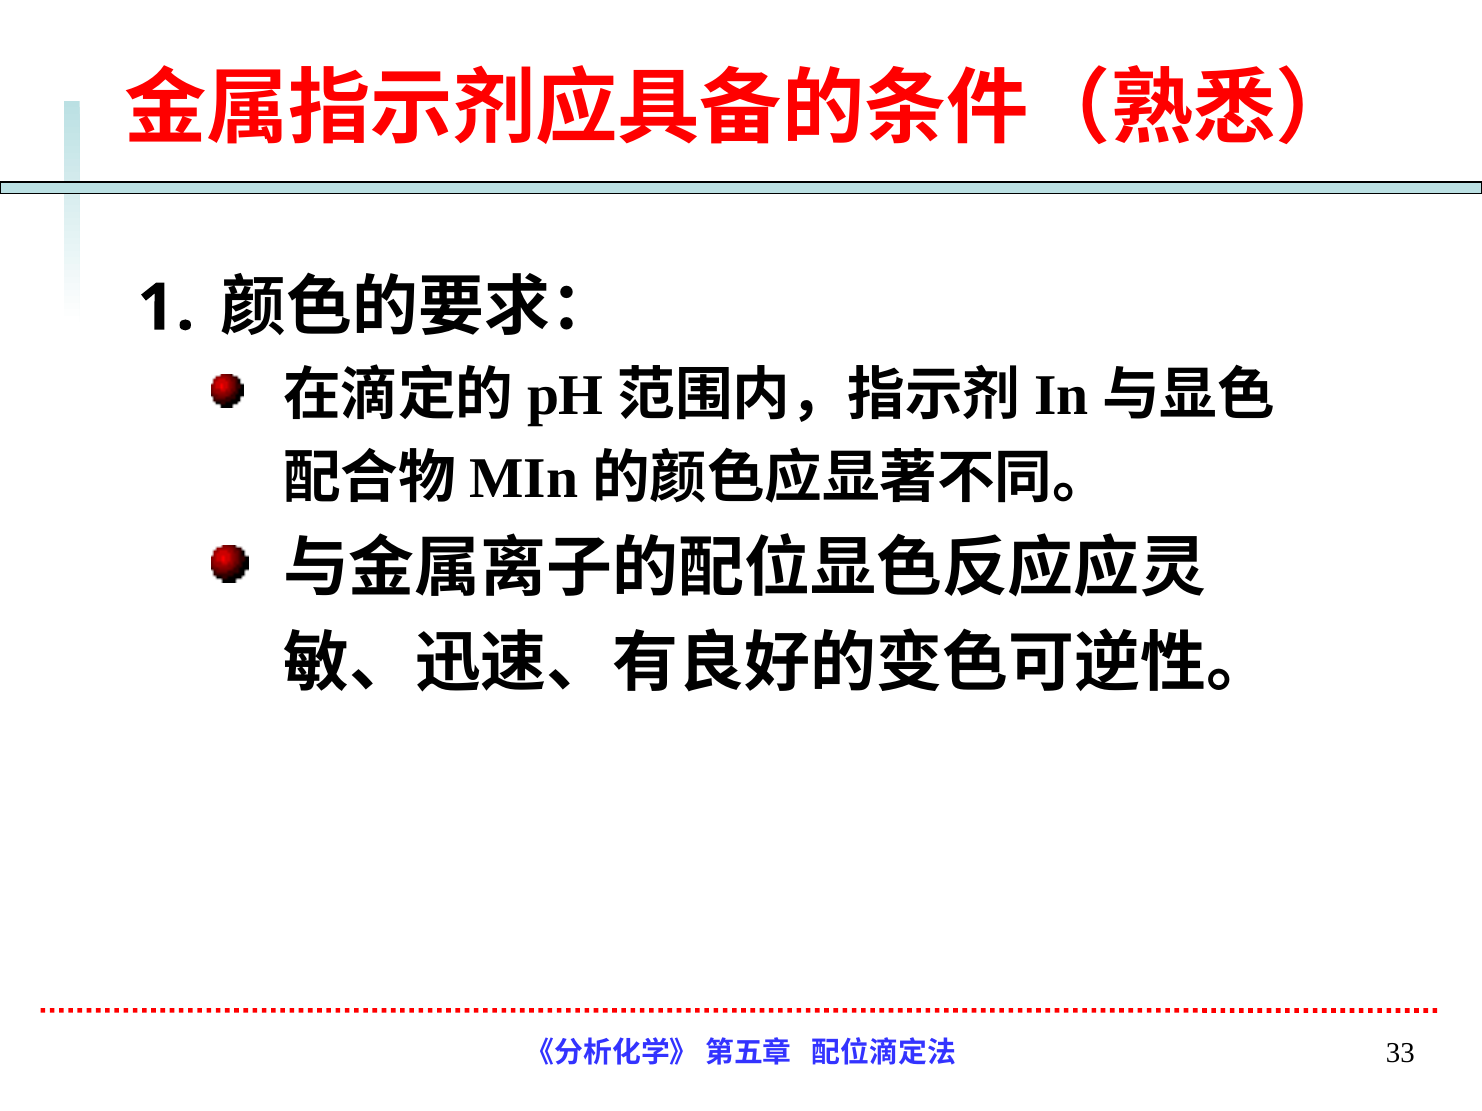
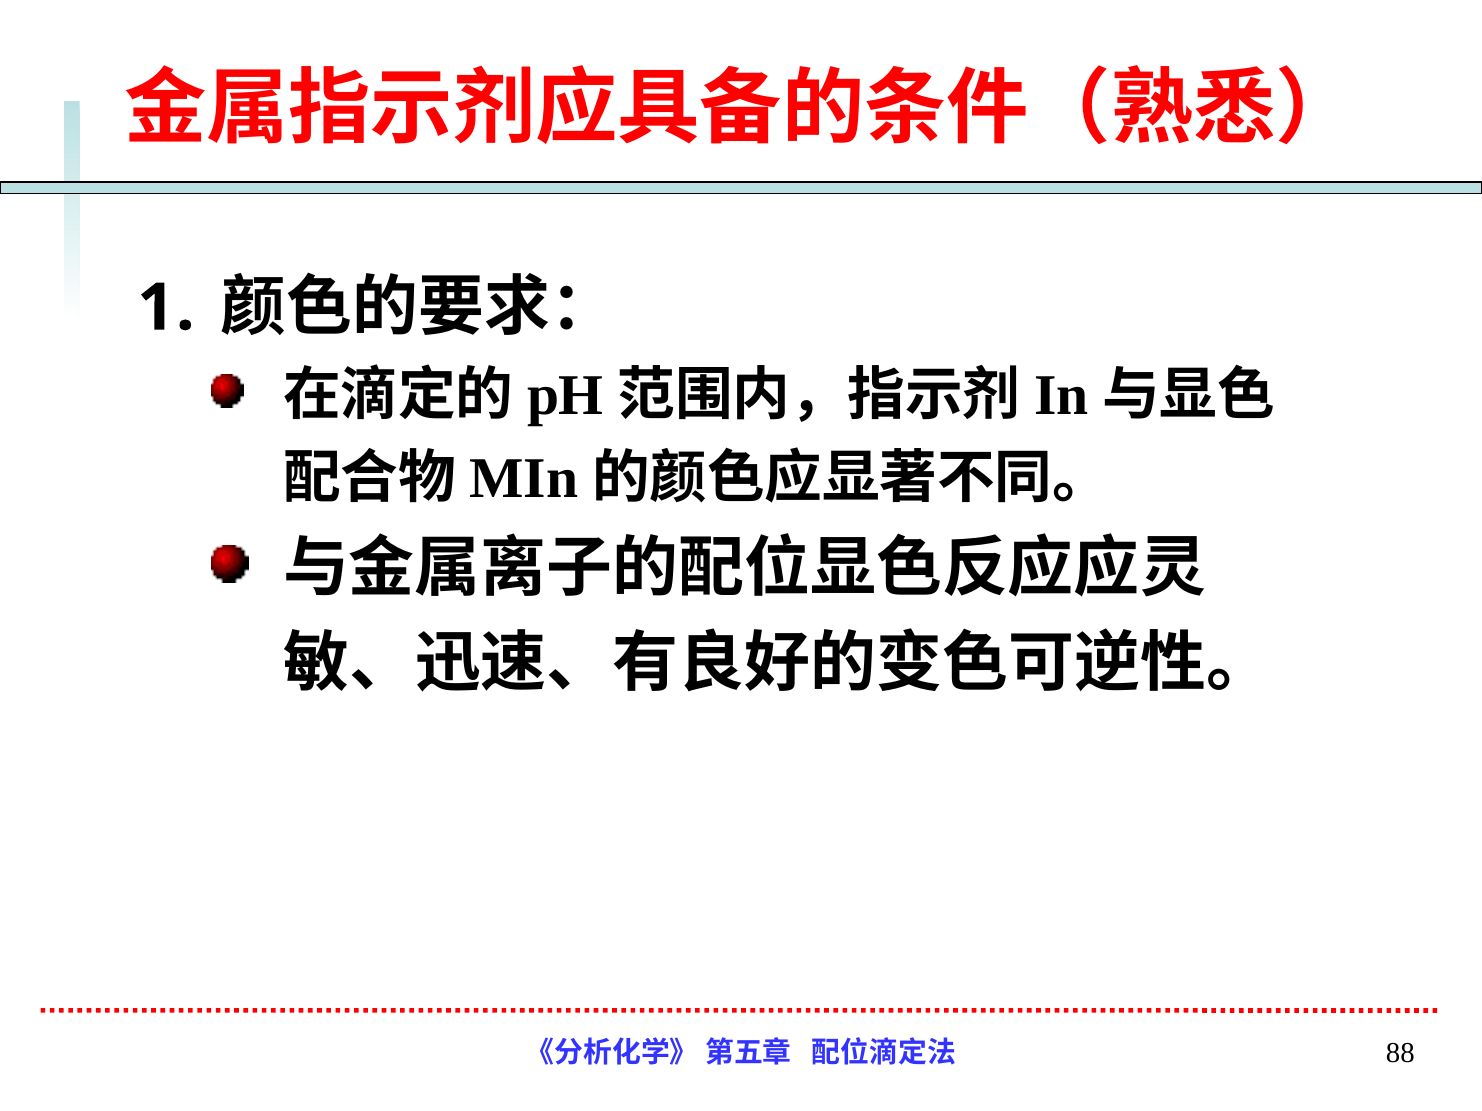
33: 33 -> 88 (1400, 1054)
